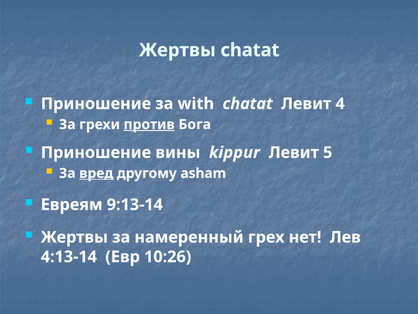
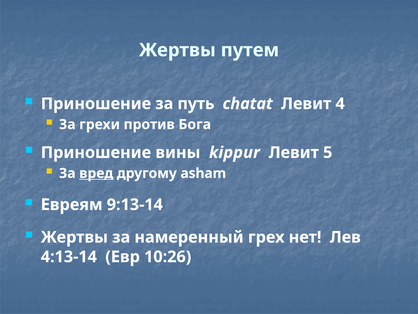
Жертвы chatat: chatat -> путем (250, 50)
with: with -> путь (196, 104)
против underline: present -> none (149, 124)
